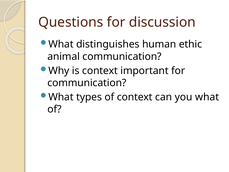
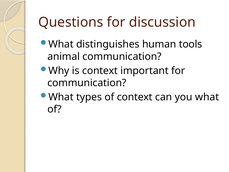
ethic: ethic -> tools (191, 44)
